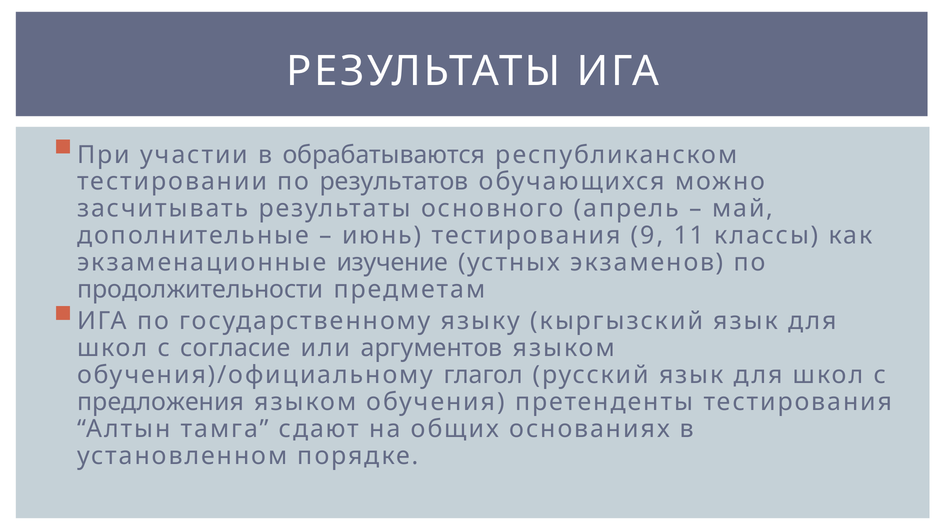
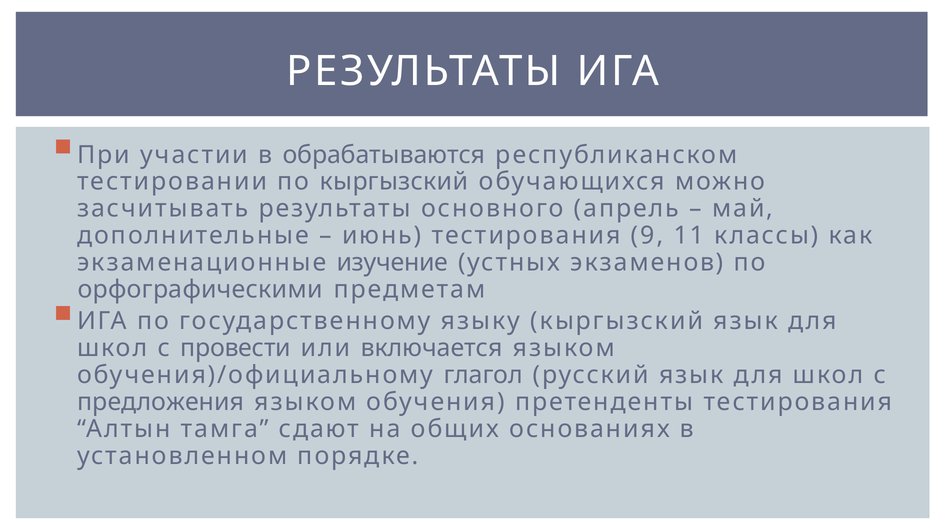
по результатов: результатов -> кыргызский (394, 182)
продолжительности: продолжительности -> орфографическими (200, 290)
согласие: согласие -> провести (236, 348)
аргументов: аргументов -> включается (432, 348)
